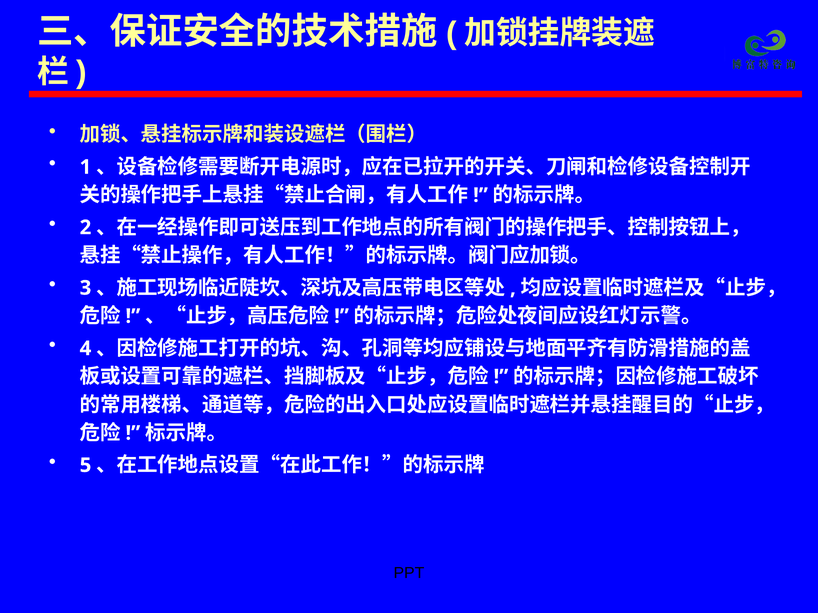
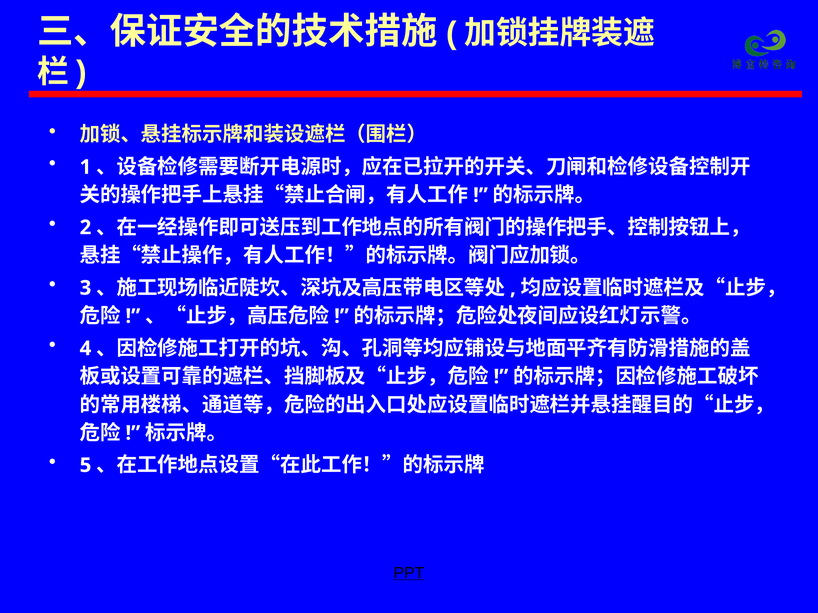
PPT underline: none -> present (409, 573)
